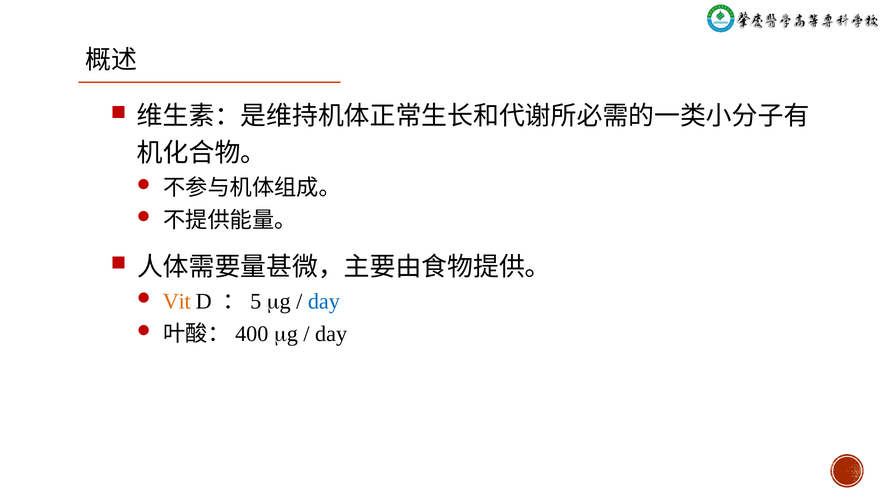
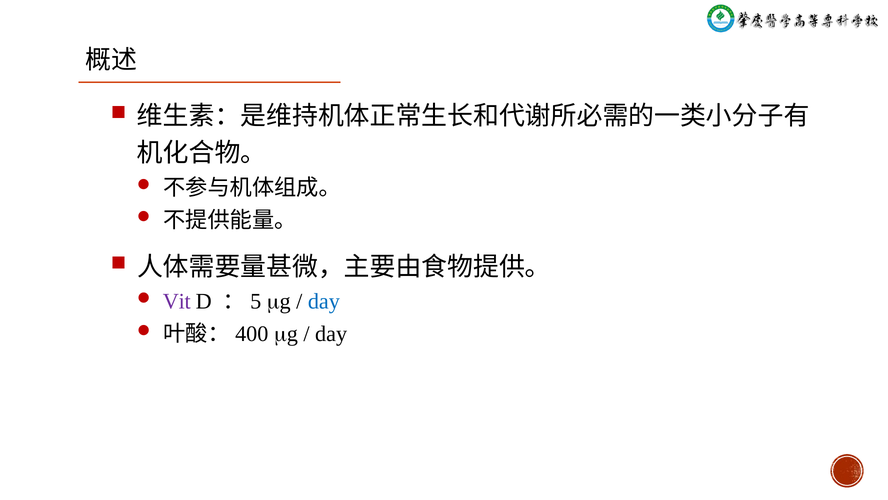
Vit colour: orange -> purple (177, 301)
